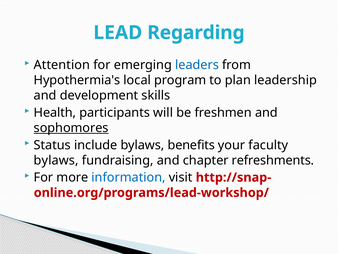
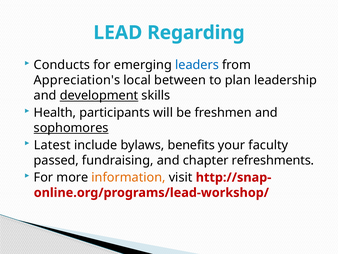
Attention: Attention -> Conducts (62, 65)
Hypothermia's: Hypothermia's -> Appreciation's (77, 80)
program: program -> between (180, 80)
development underline: none -> present (99, 95)
Status: Status -> Latest (52, 145)
bylaws: bylaws -> passed (56, 160)
information colour: blue -> orange (128, 177)
